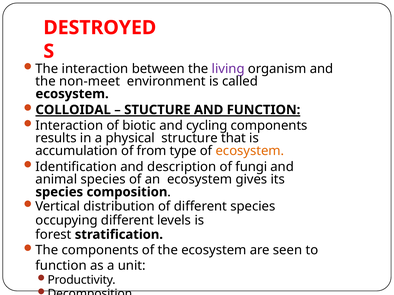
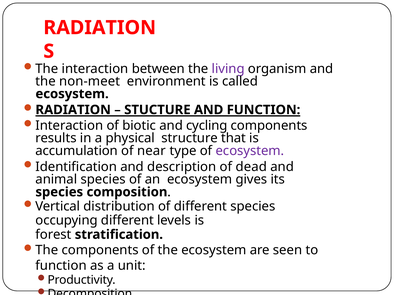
DESTROYED: DESTROYED -> RADIATION (100, 28)
COLLOIDAL: COLLOIDAL -> RADIATION (73, 110)
from: from -> near (151, 151)
ecosystem colour: orange -> purple (250, 151)
fungi: fungi -> dead (251, 167)
